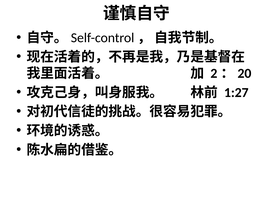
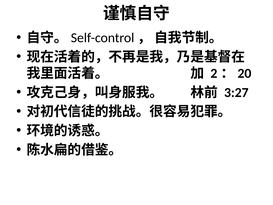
1:27: 1:27 -> 3:27 (236, 92)
